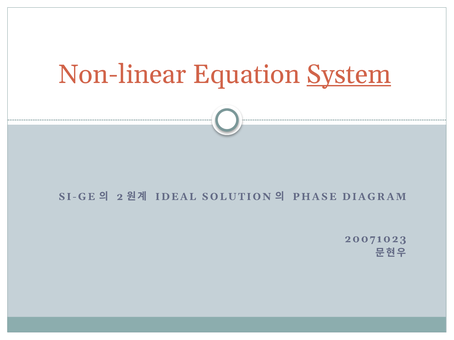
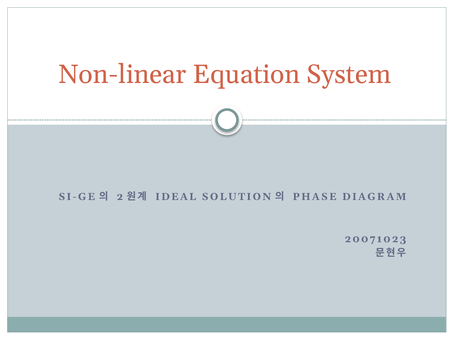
System underline: present -> none (349, 74)
